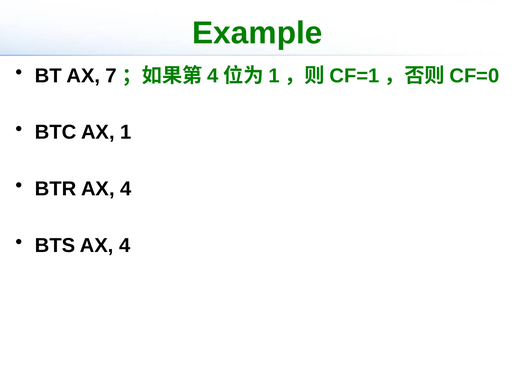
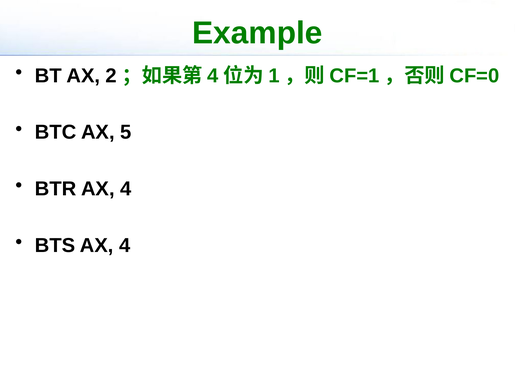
7: 7 -> 2 (111, 76)
AX 1: 1 -> 5 (126, 132)
